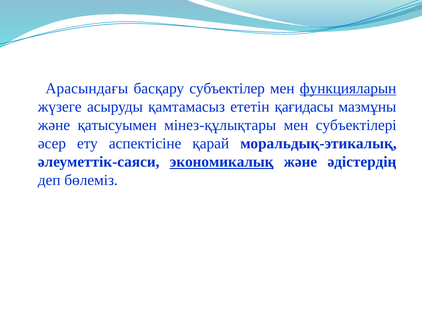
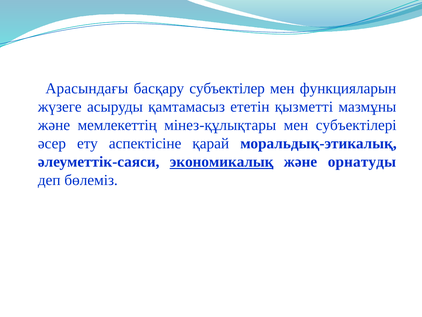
функцияларын underline: present -> none (348, 88)
қағидасы: қағидасы -> қызметті (304, 107)
қатысуымен: қатысуымен -> мемлекеттің (117, 125)
әдістердің: әдістердің -> орнатуды (362, 162)
